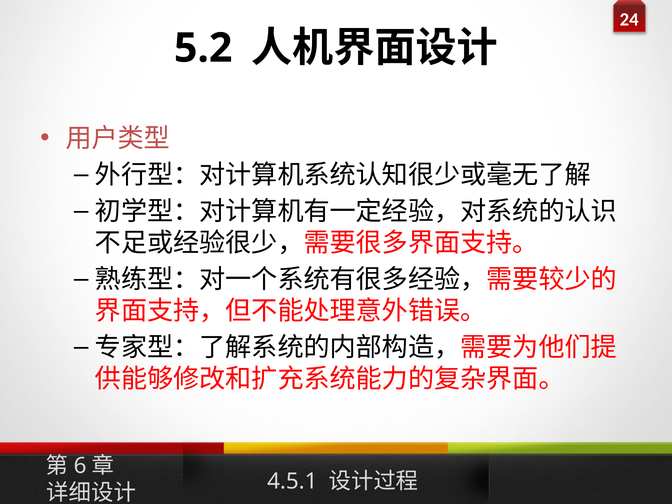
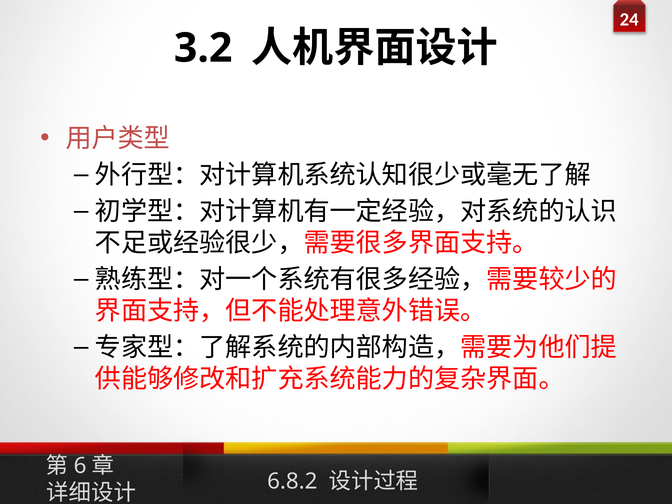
5.2: 5.2 -> 3.2 (203, 48)
4.5.1: 4.5.1 -> 6.8.2 (292, 481)
